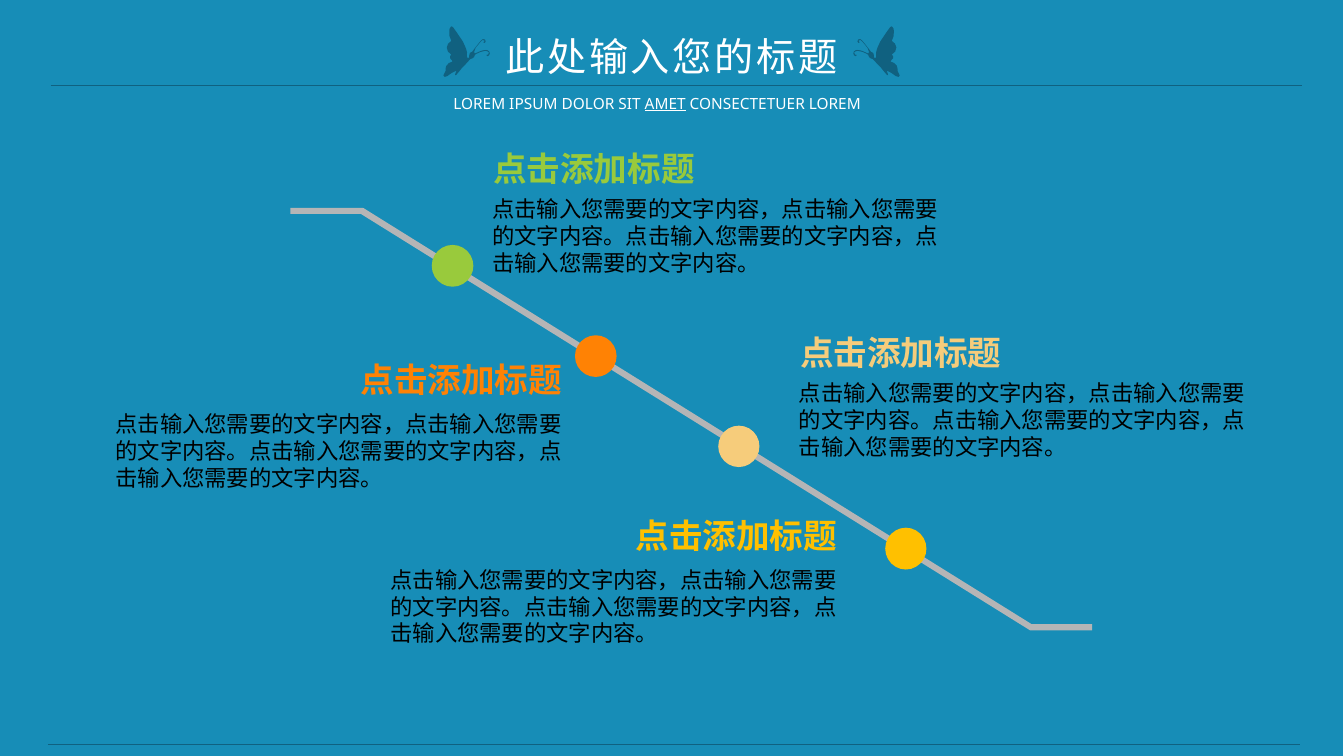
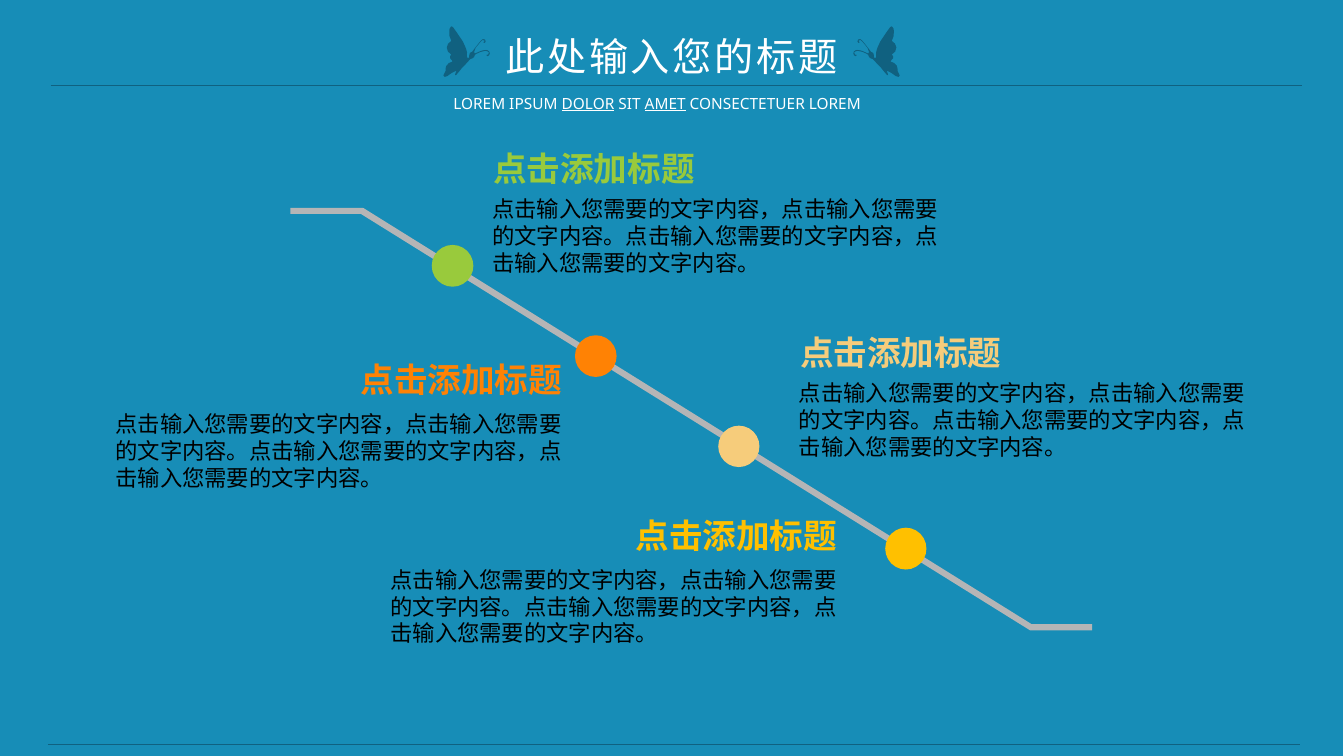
DOLOR underline: none -> present (588, 104)
